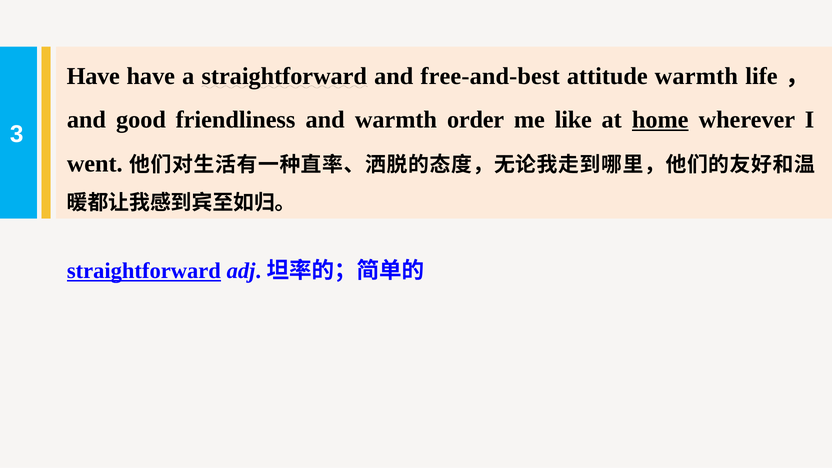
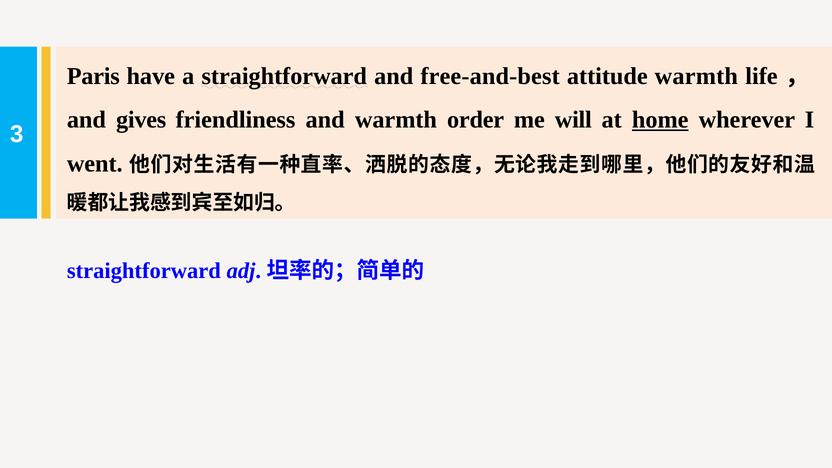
Have: Have -> Paris (93, 76)
good: good -> gives (141, 120)
like: like -> will (573, 120)
straightforward underline: present -> none (144, 271)
